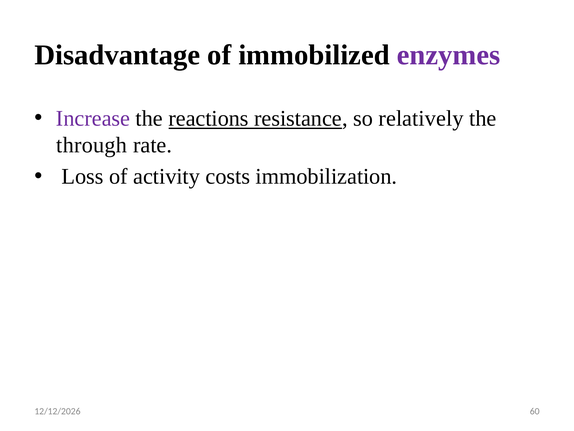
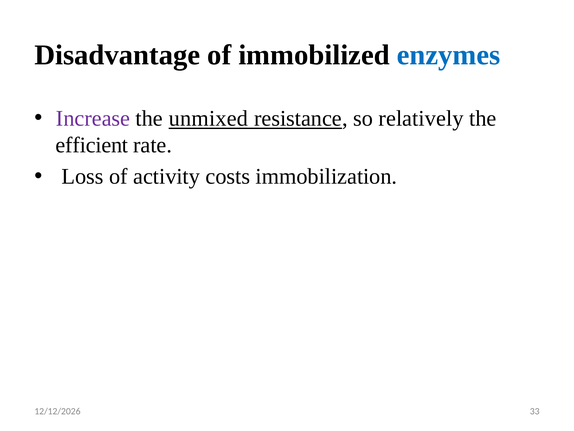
enzymes colour: purple -> blue (449, 55)
reactions: reactions -> unmixed (208, 118)
through: through -> efficient (92, 145)
60: 60 -> 33 (535, 411)
